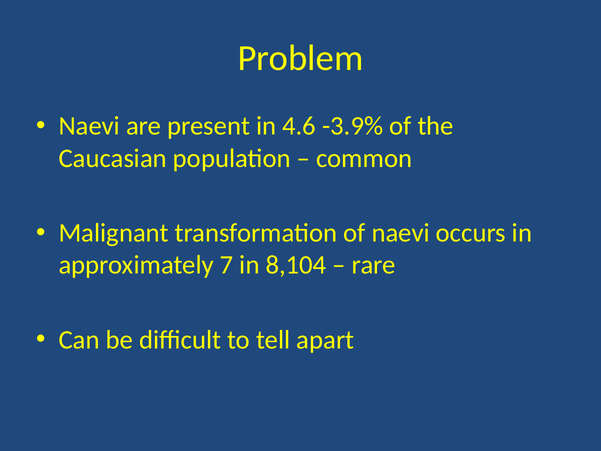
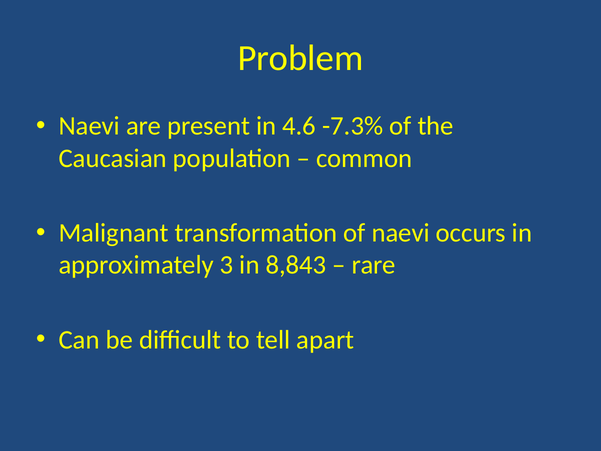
-3.9%: -3.9% -> -7.3% (353, 126)
7: 7 -> 3 (227, 265)
8,104: 8,104 -> 8,843 (296, 265)
